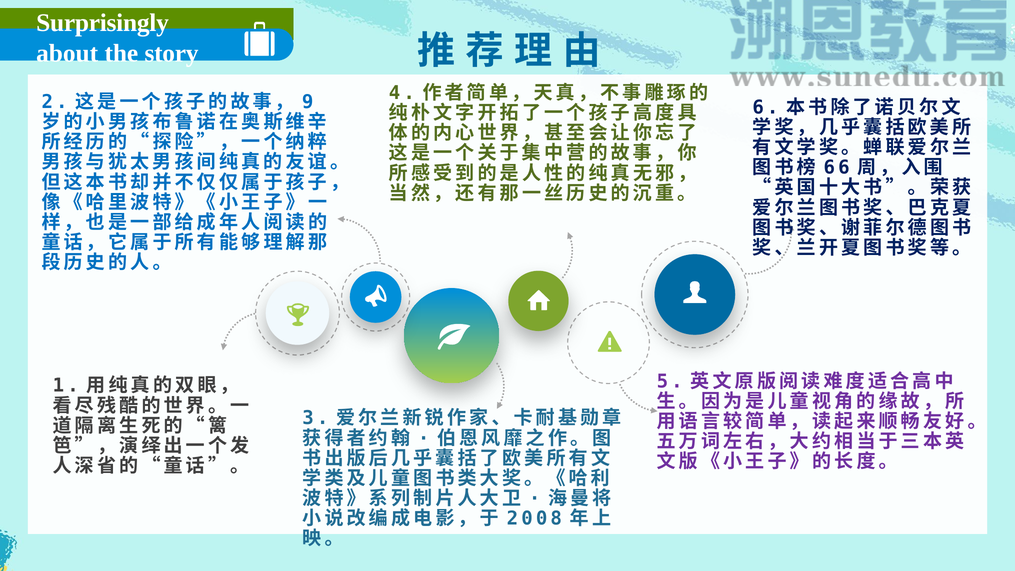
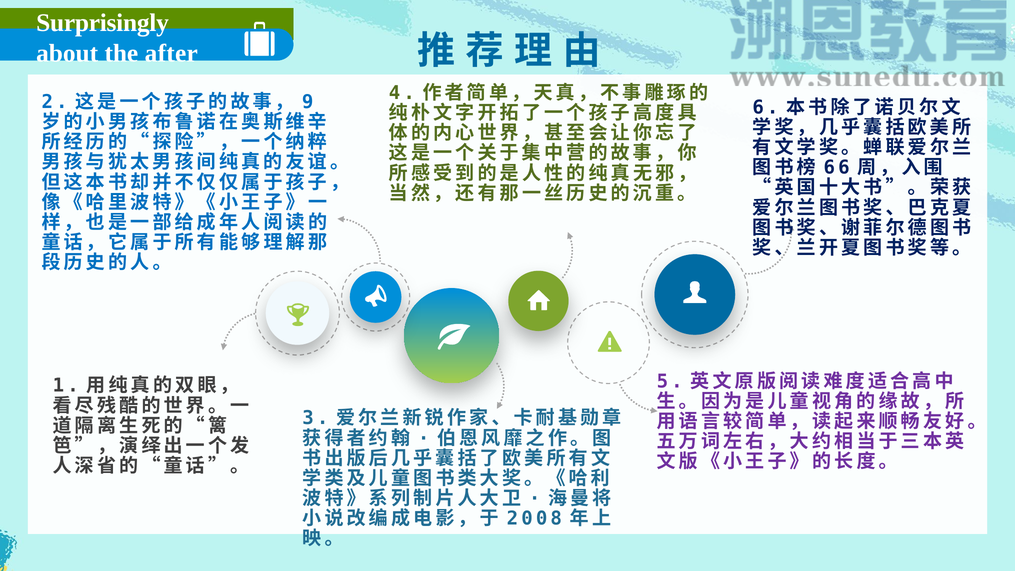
story: story -> after (171, 54)
